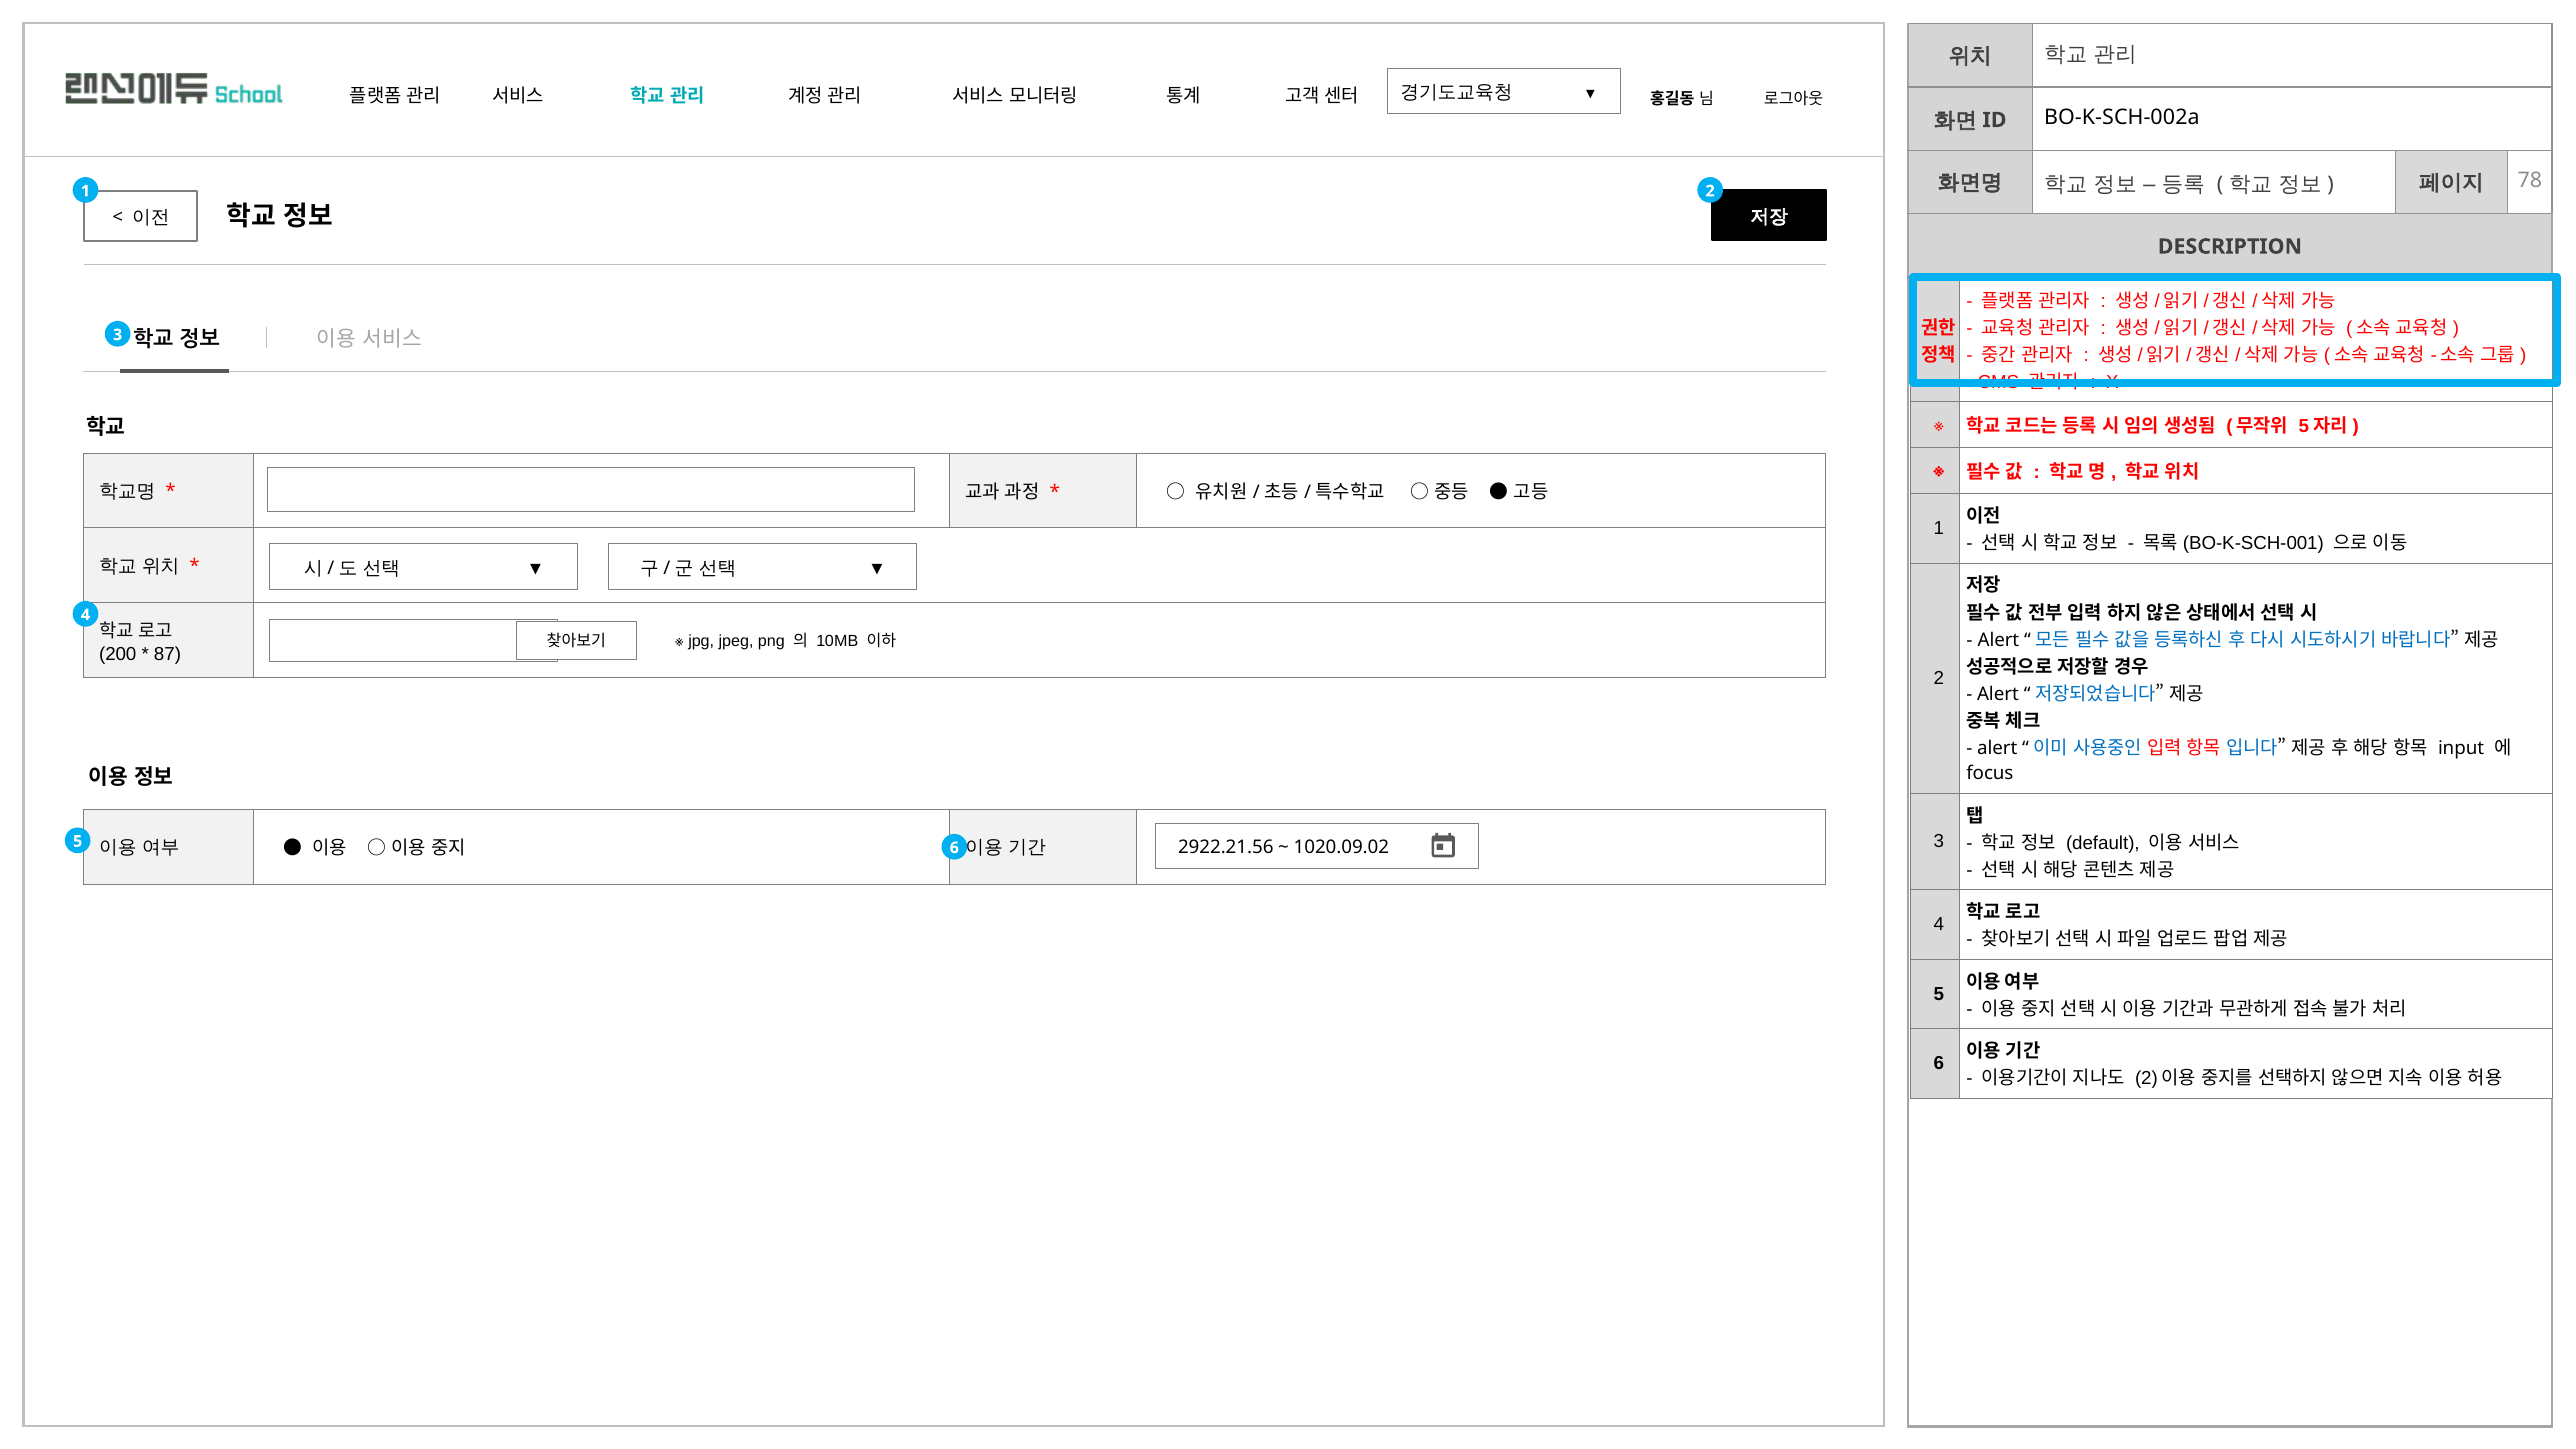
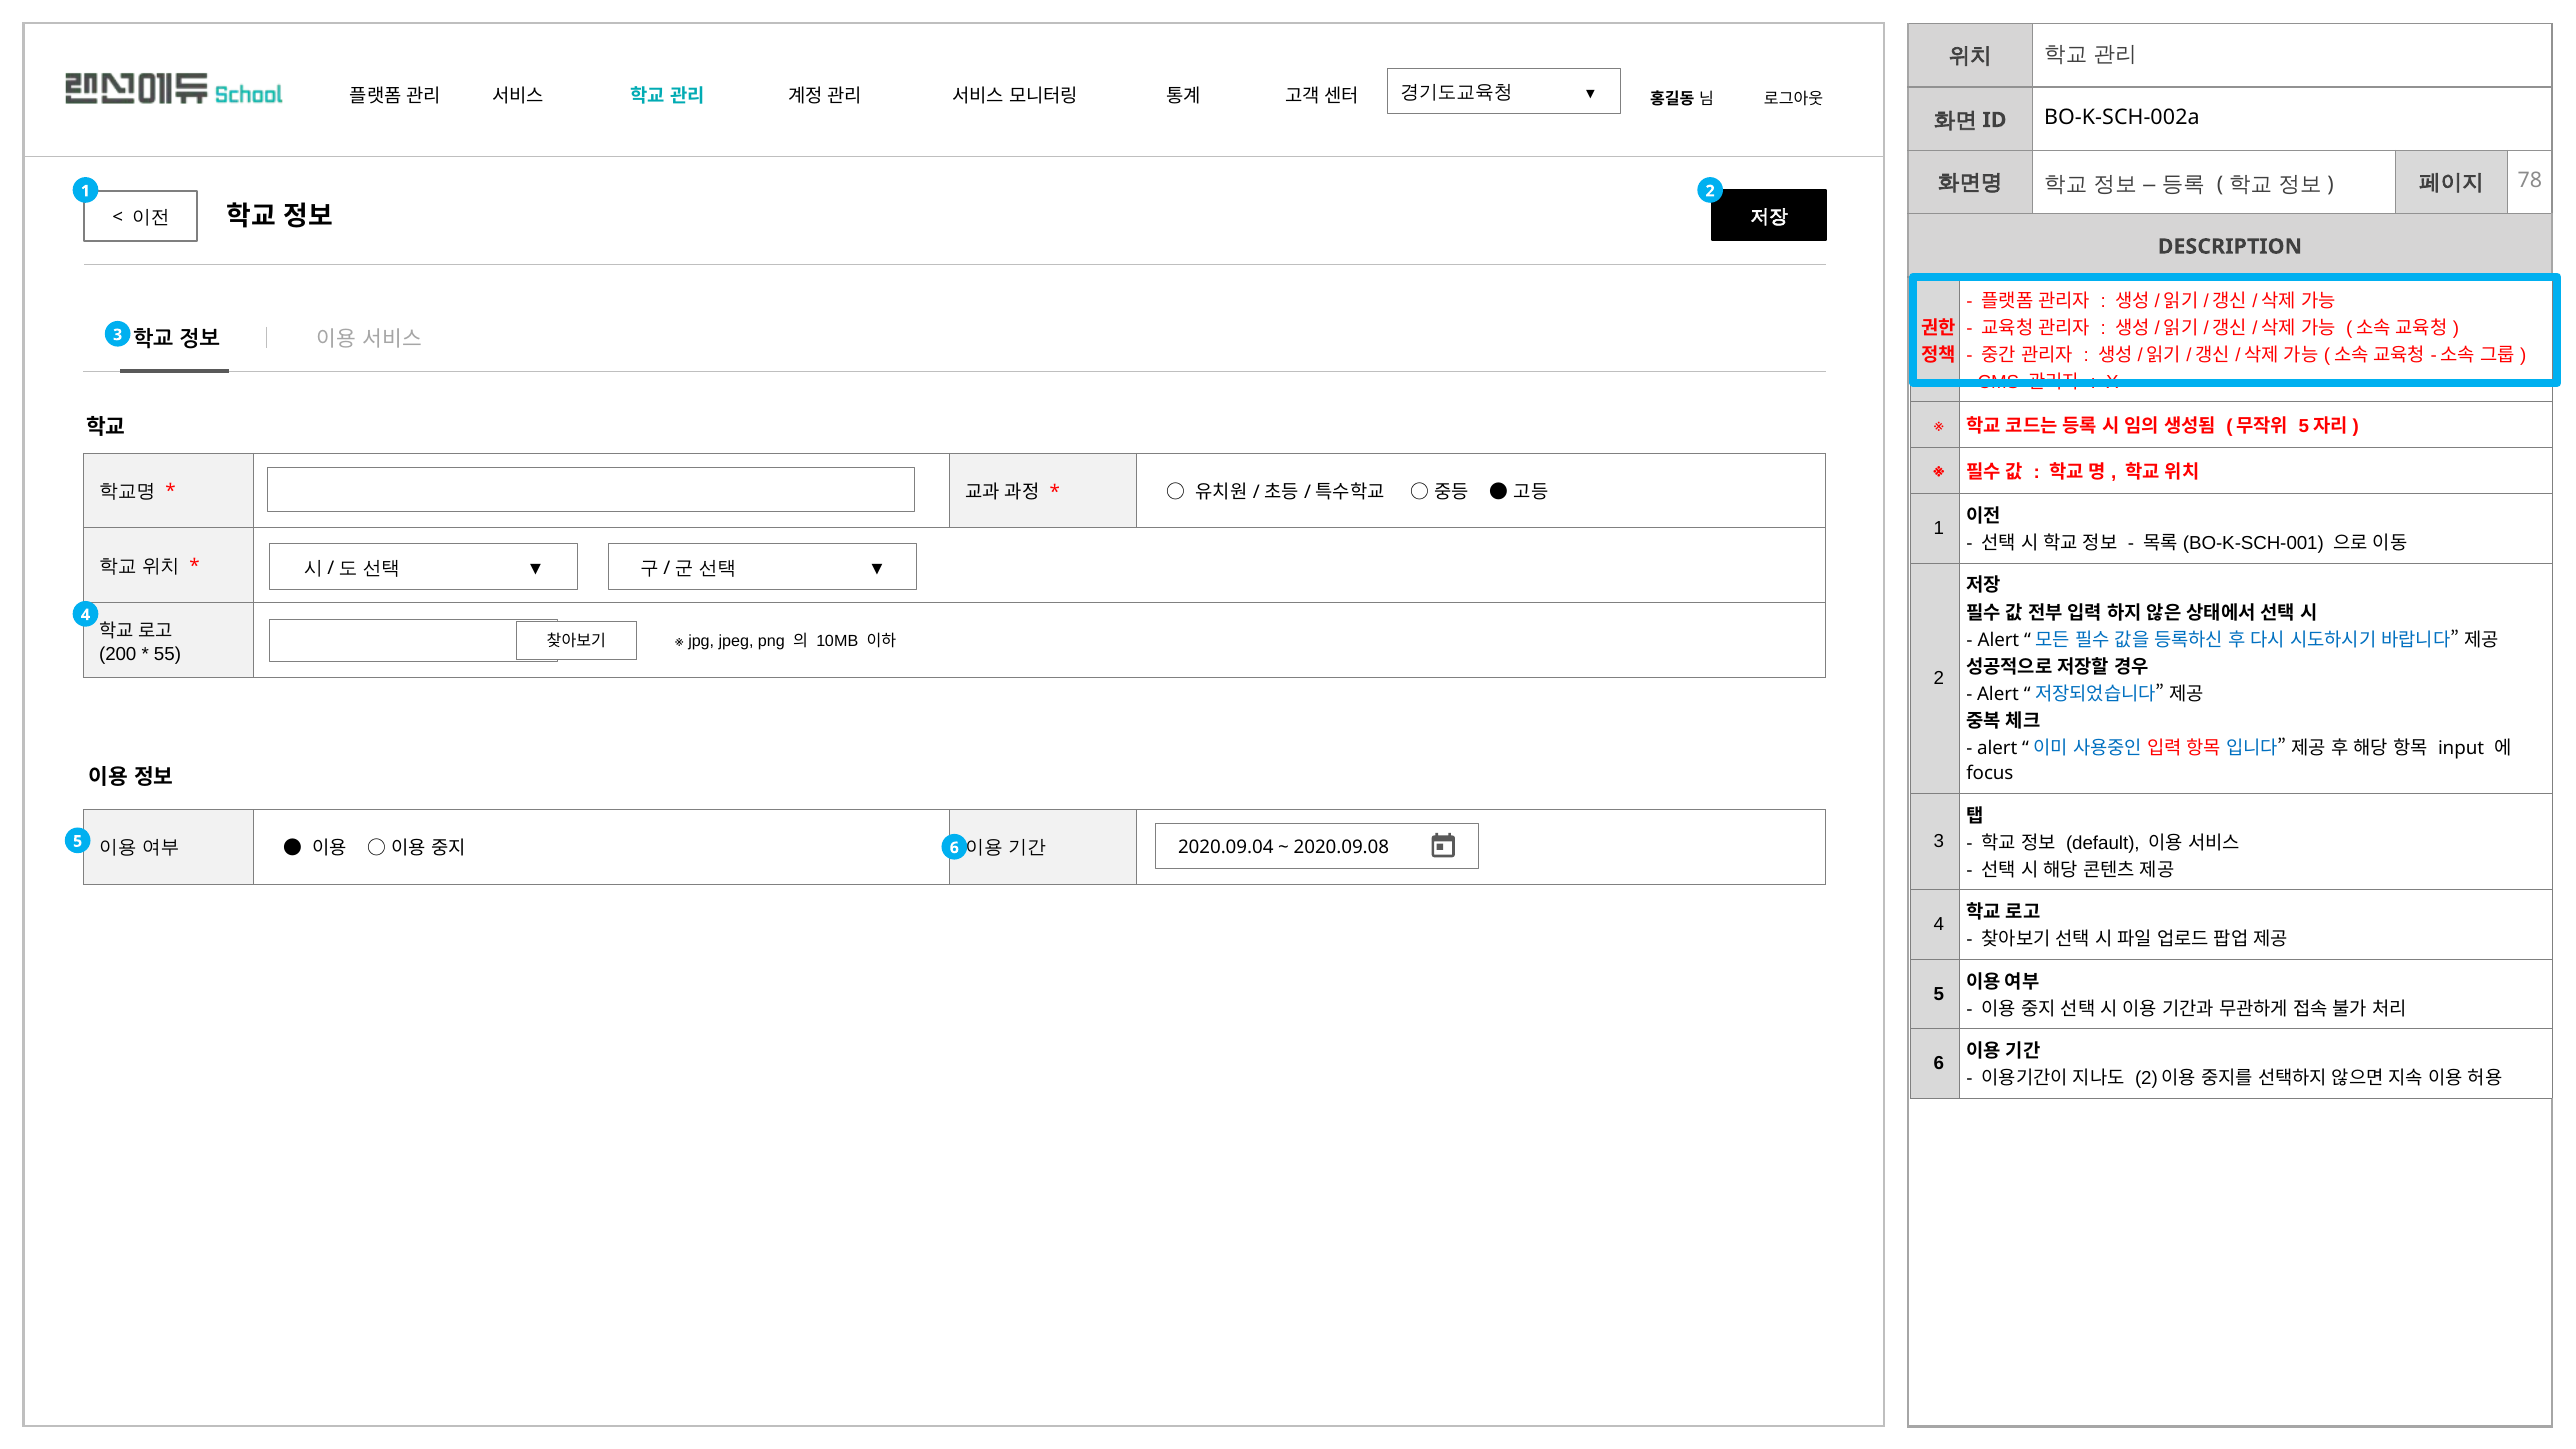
87: 87 -> 55 (168, 654)
2922.21.56: 2922.21.56 -> 2020.09.04 (1226, 847)
1020.09.02: 1020.09.02 -> 2020.09.08 (1341, 847)
